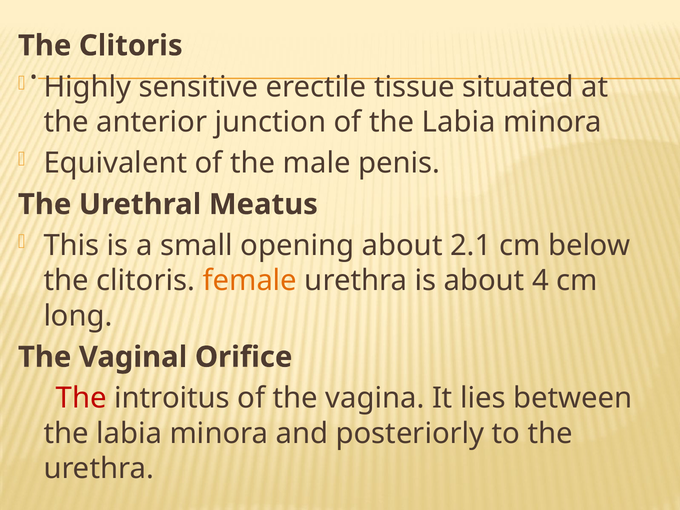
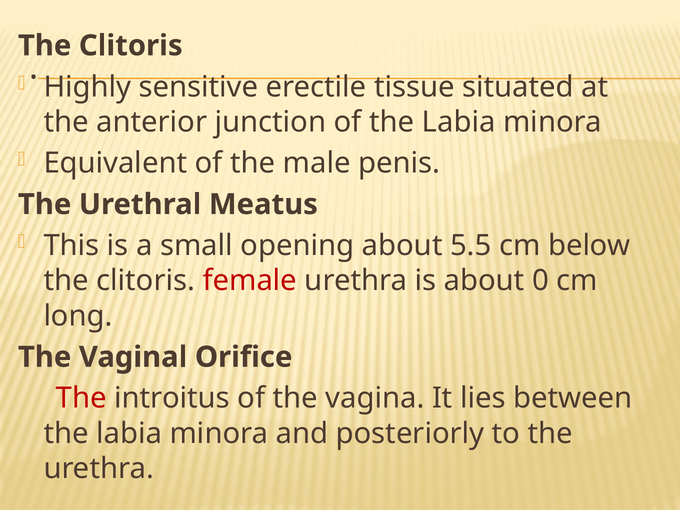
2.1: 2.1 -> 5.5 (471, 246)
female colour: orange -> red (250, 281)
4: 4 -> 0 (540, 281)
